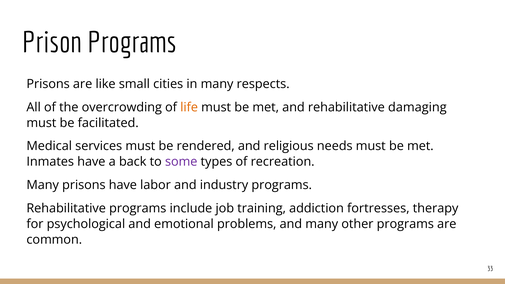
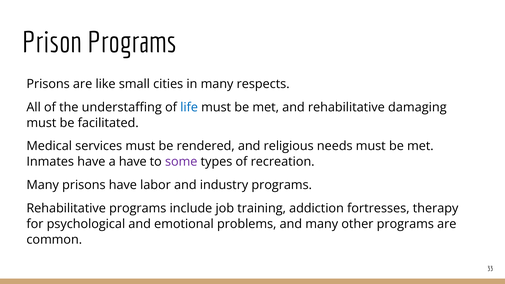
overcrowding: overcrowding -> understaffing (122, 107)
life colour: orange -> blue (189, 107)
a back: back -> have (133, 162)
